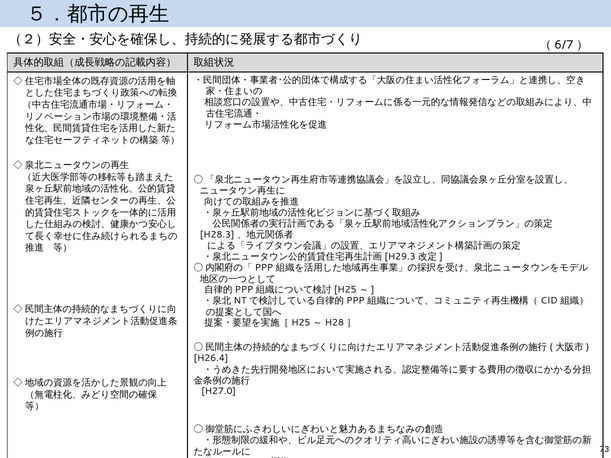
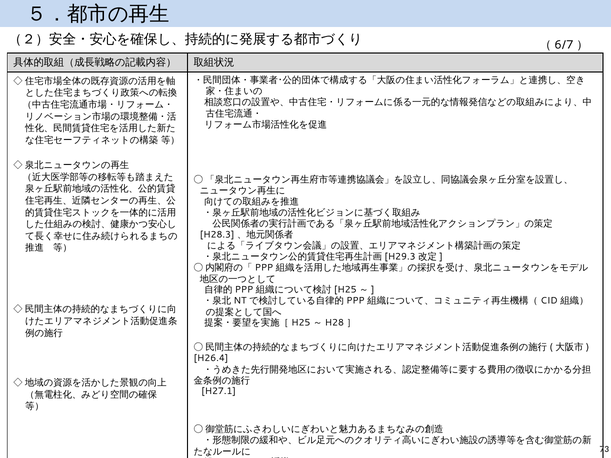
H27.0: H27.0 -> H27.1 (219, 392)
